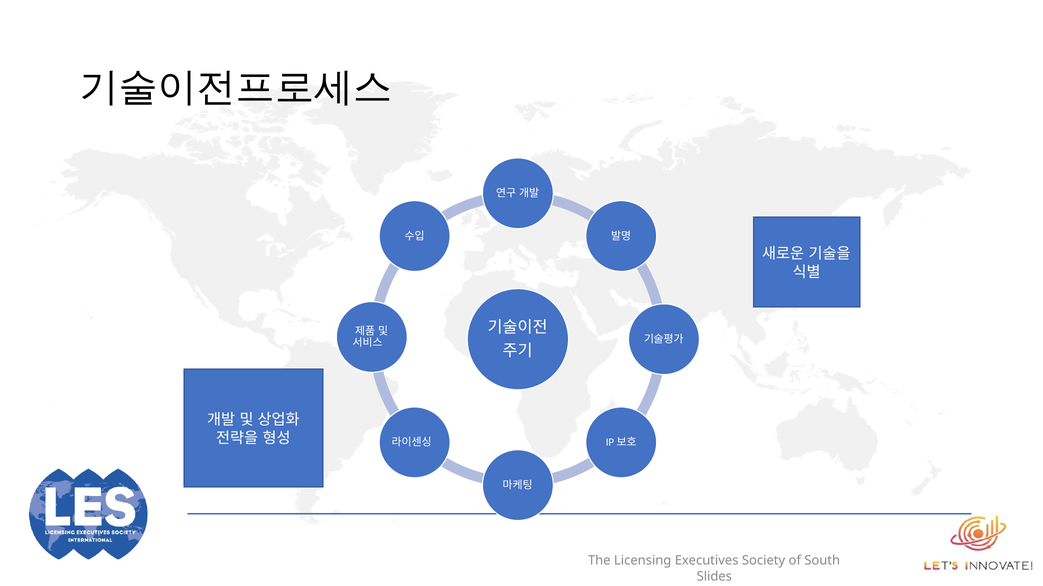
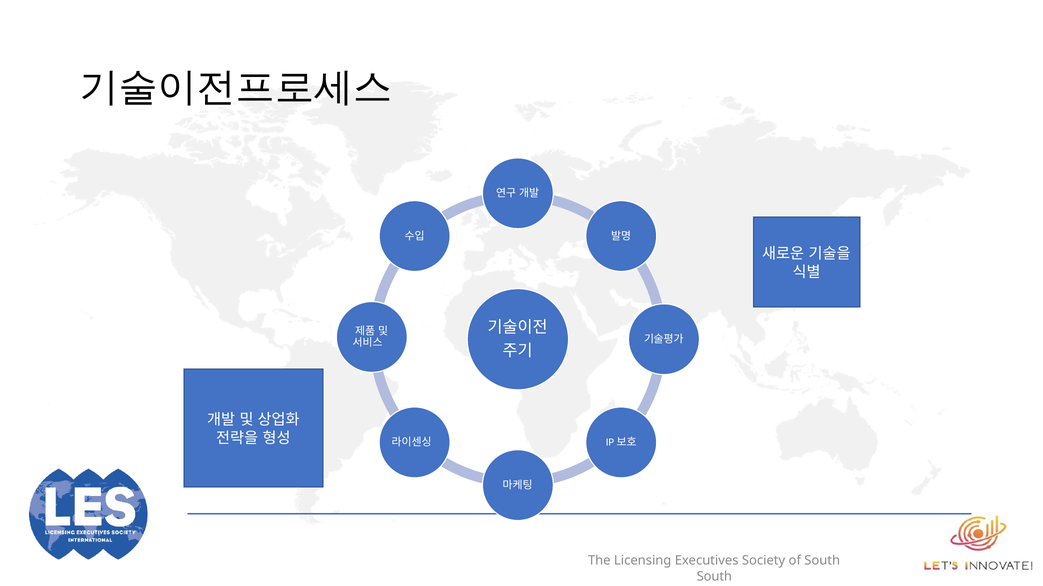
Slides: Slides -> South (714, 577)
